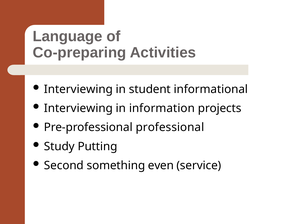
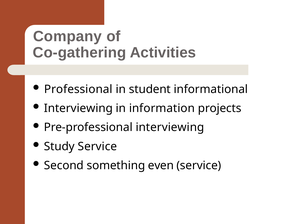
Language: Language -> Company (67, 36)
Co-preparing: Co-preparing -> Co-gathering (79, 52)
Interviewing: Interviewing -> Professional (78, 89)
Pre-professional professional: professional -> interviewing (170, 127)
Study Putting: Putting -> Service (97, 146)
